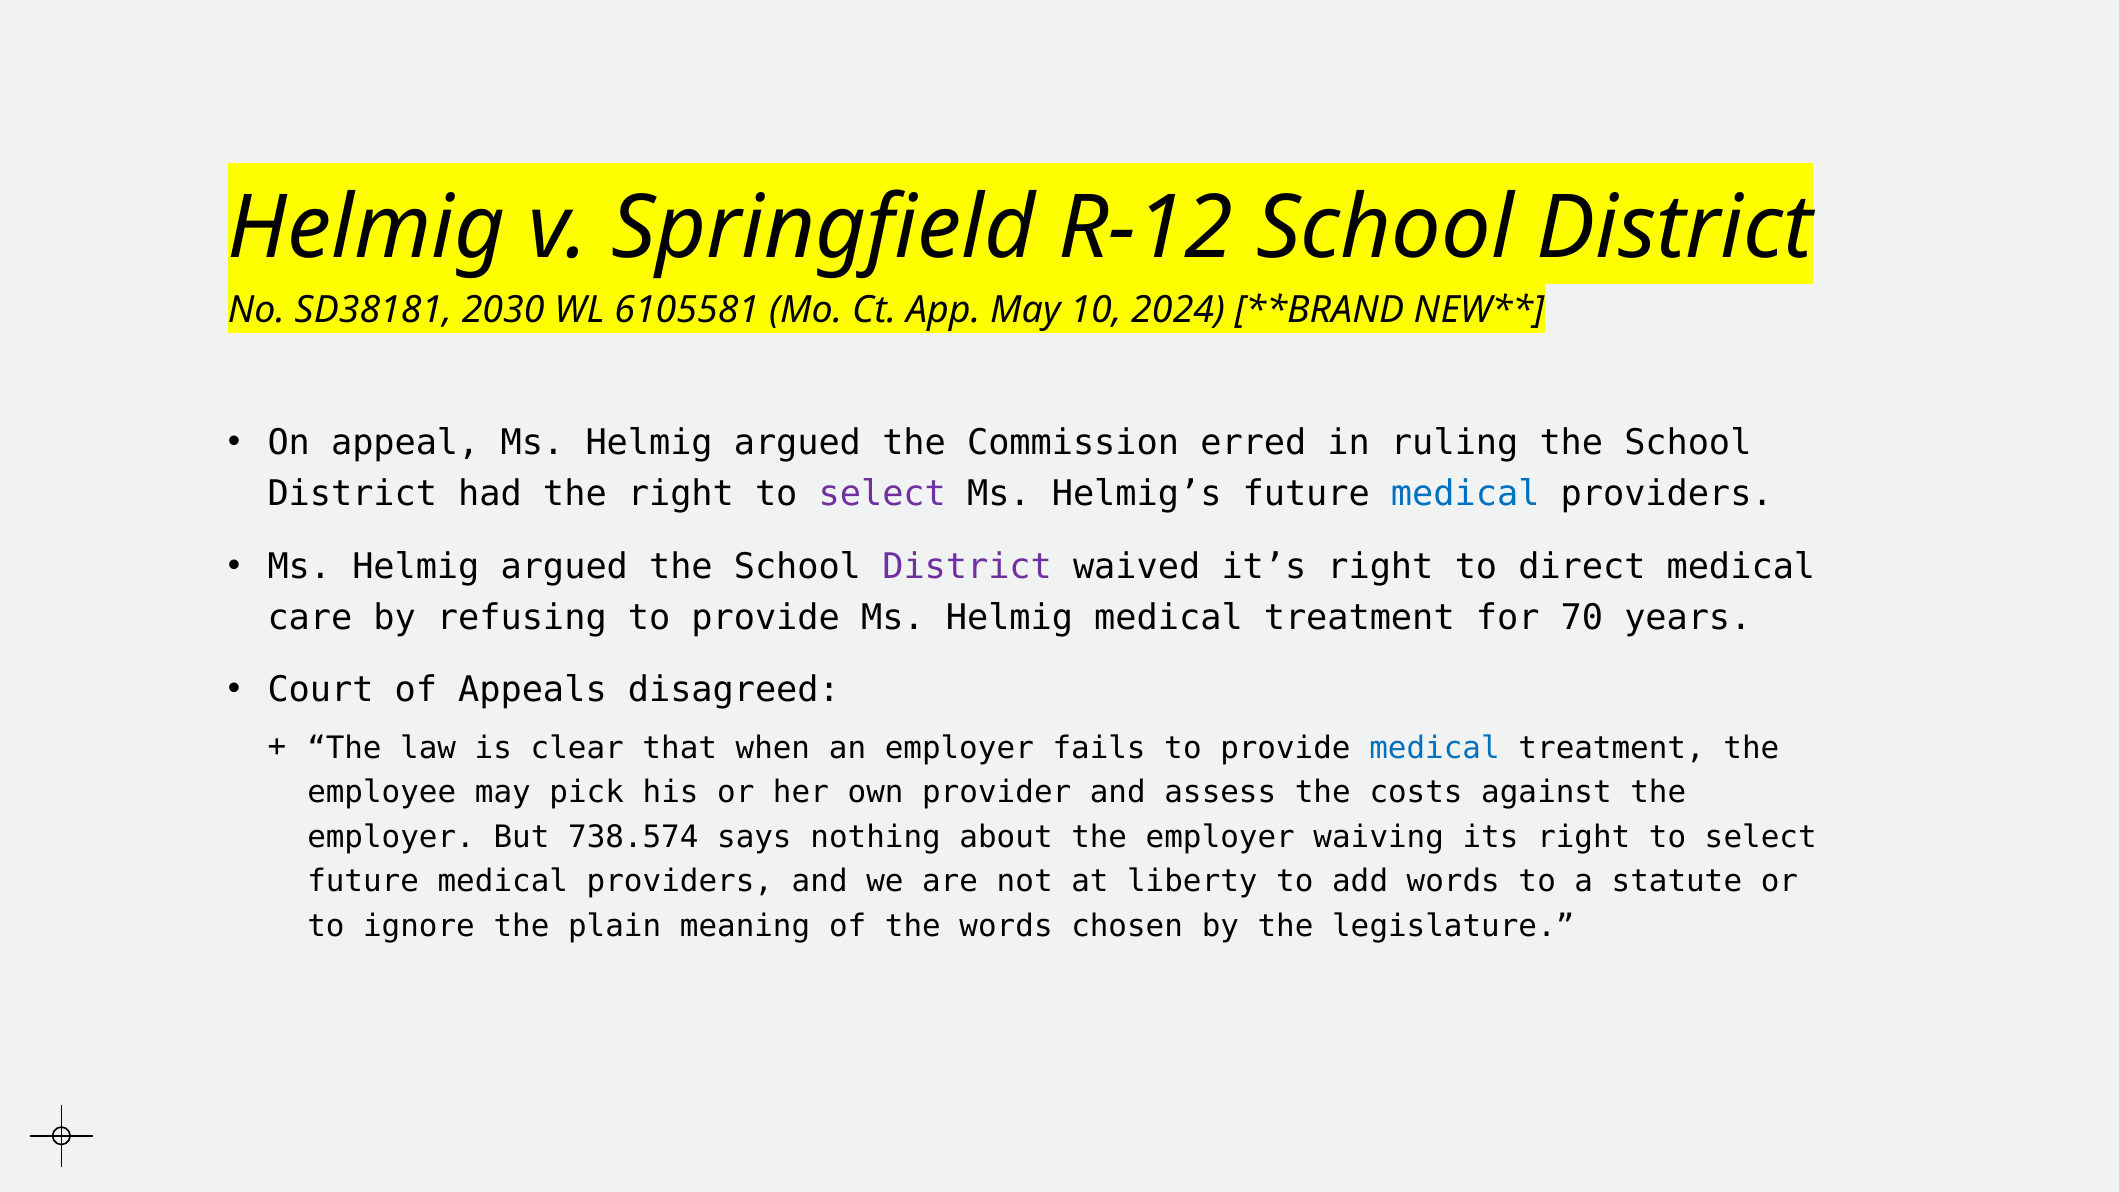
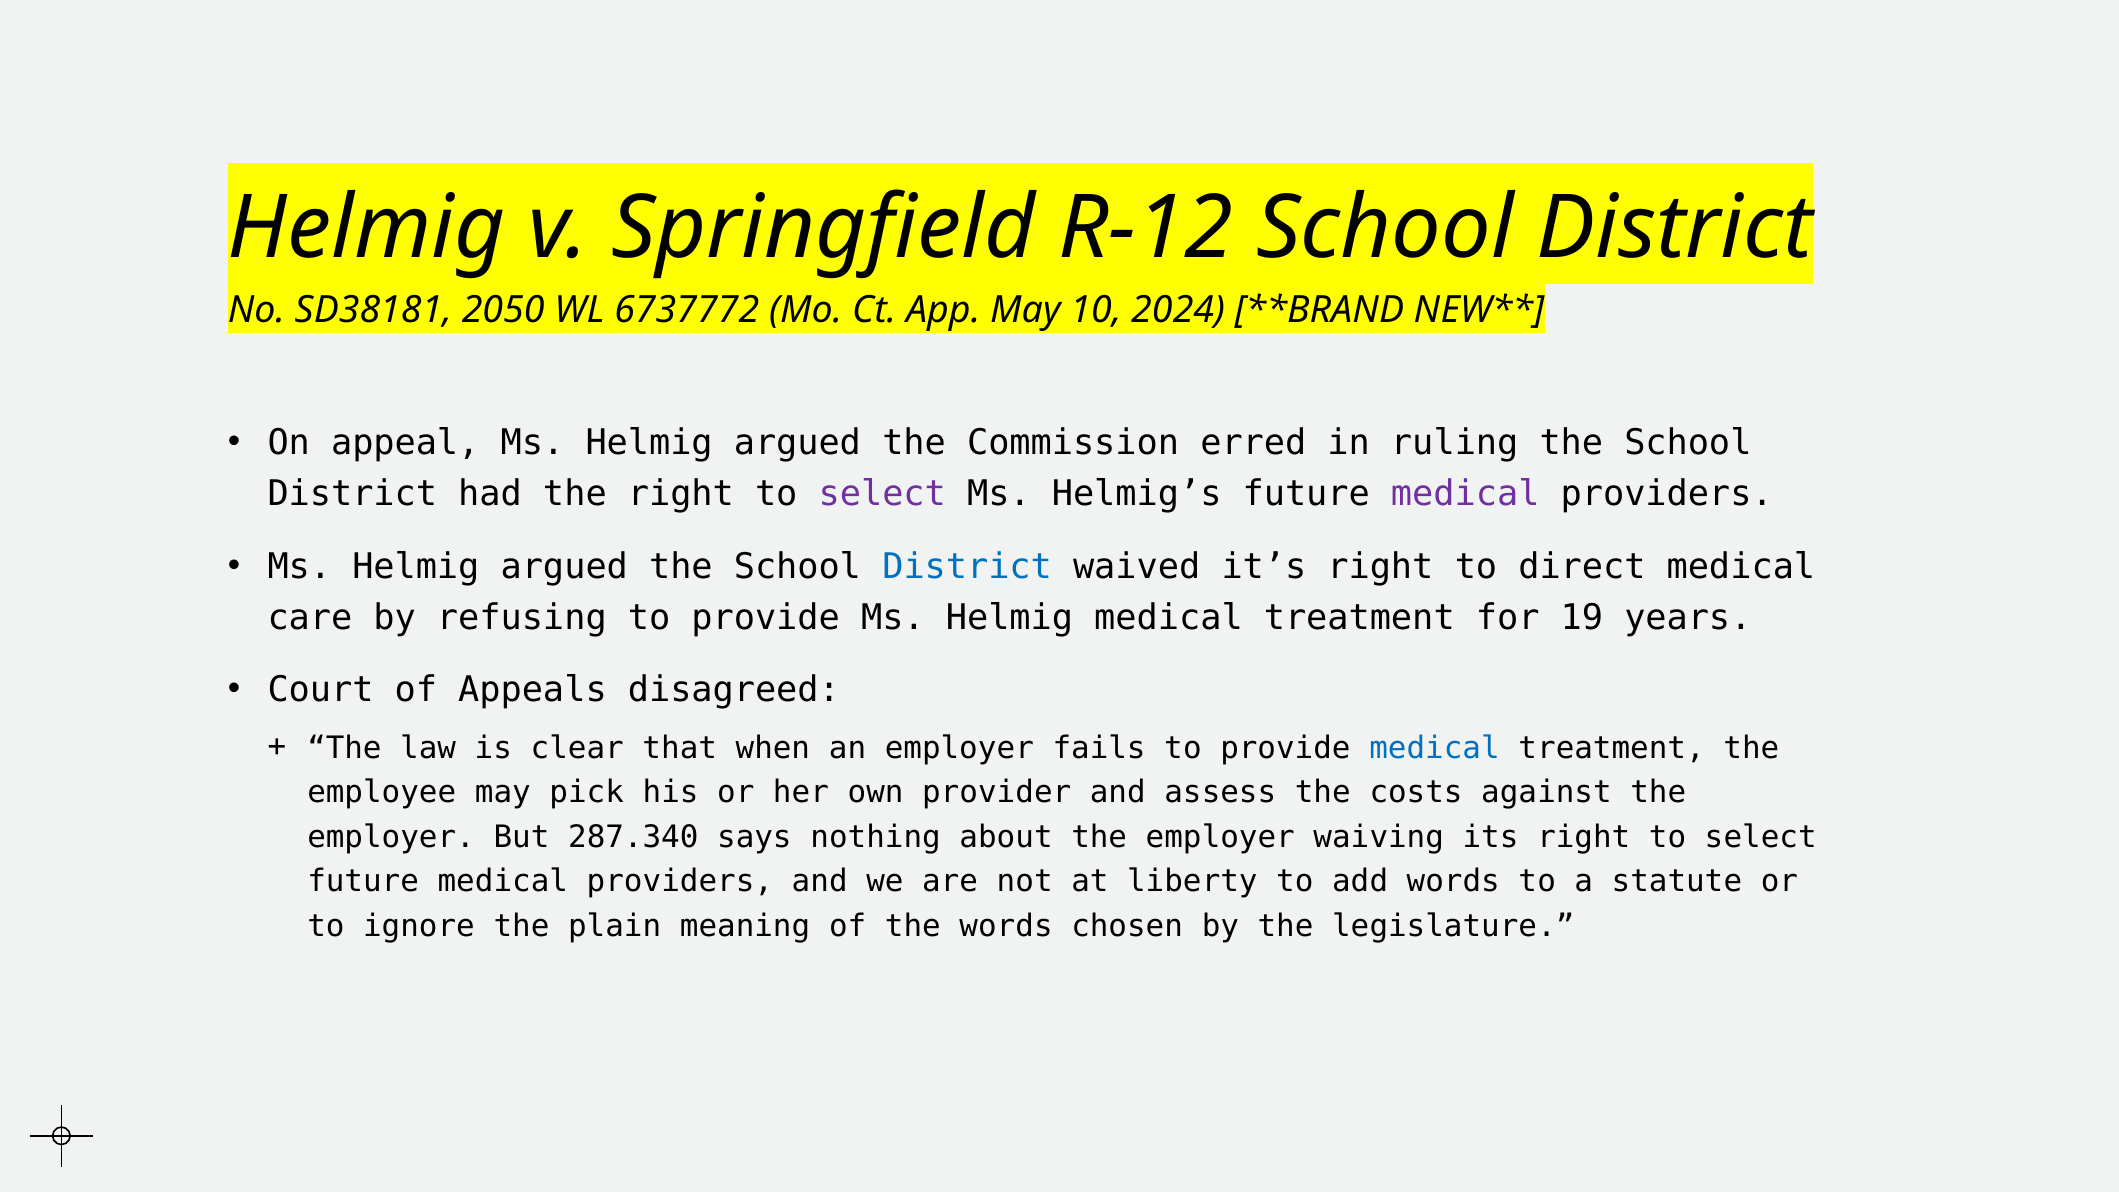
2030: 2030 -> 2050 (503, 310)
6105581: 6105581 -> 6737772 (687, 310)
medical colour: blue -> purple (1465, 494)
District colour: purple -> blue (967, 567)
70: 70 -> 19 (1582, 617)
738.574: 738.574 -> 287.340 (633, 837)
